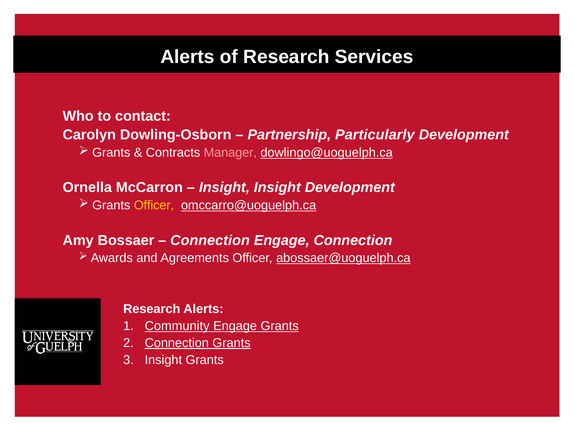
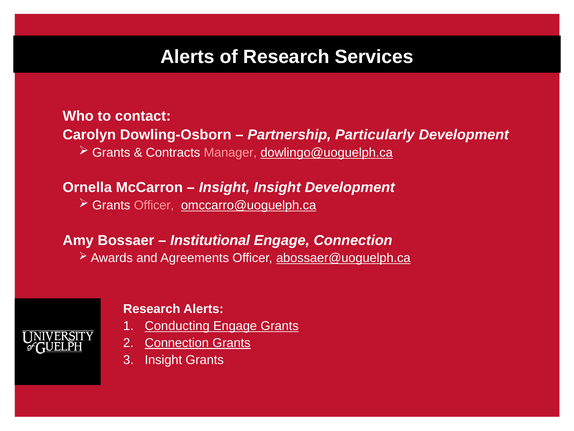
Officer colour: yellow -> pink (154, 205)
Connection: Connection -> Institutional (210, 240)
Community: Community -> Conducting (177, 326)
